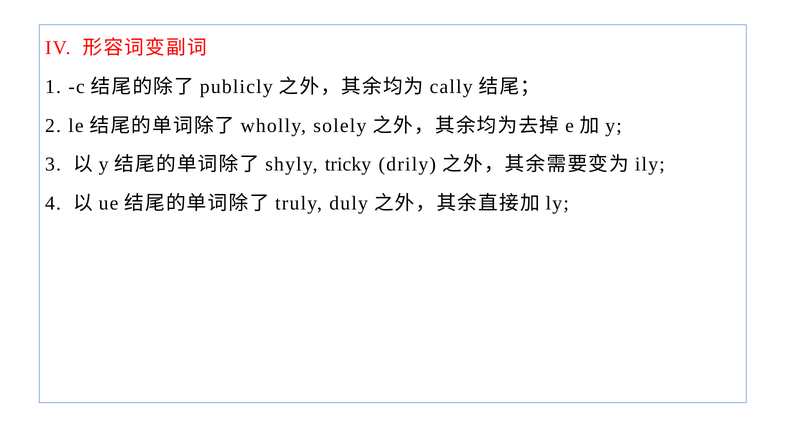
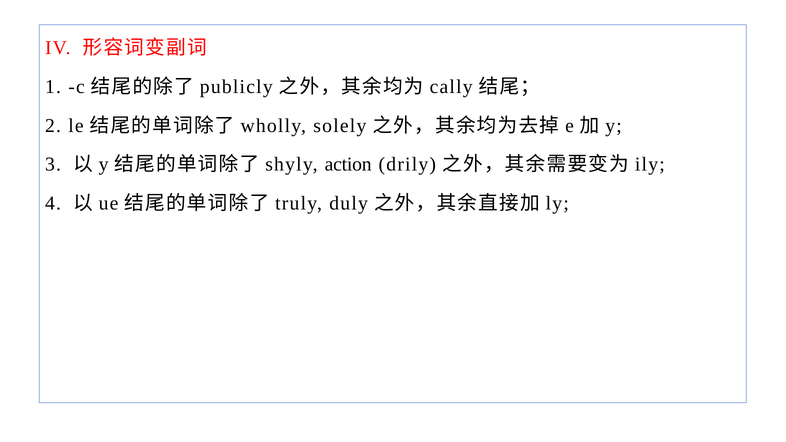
tricky: tricky -> action (348, 164)
